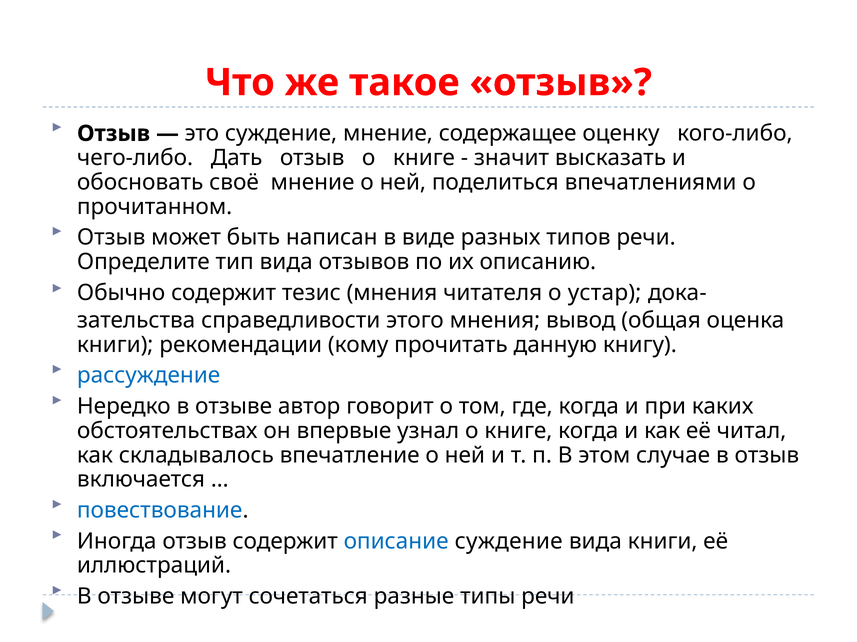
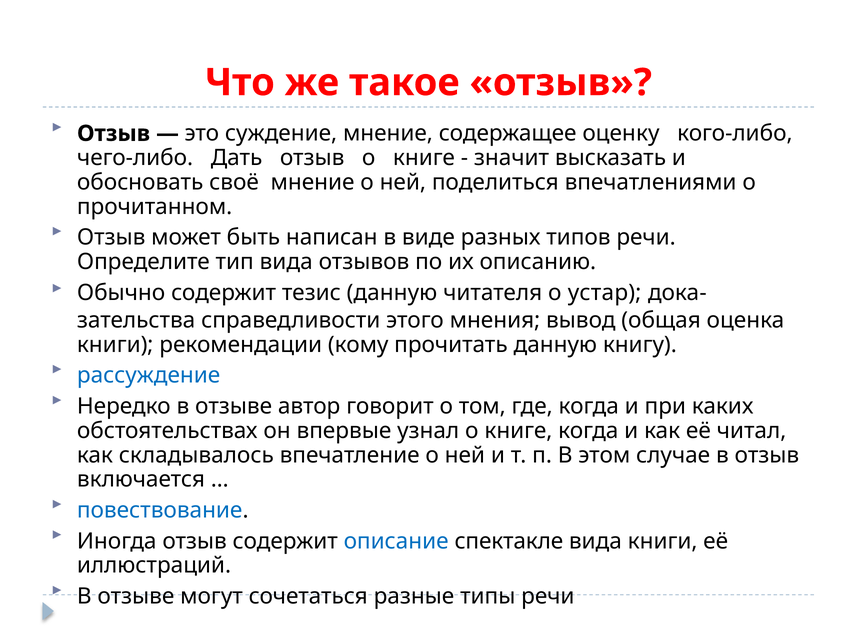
тезис мнения: мнения -> данную (392, 293)
описание суждение: суждение -> спектакле (509, 542)
